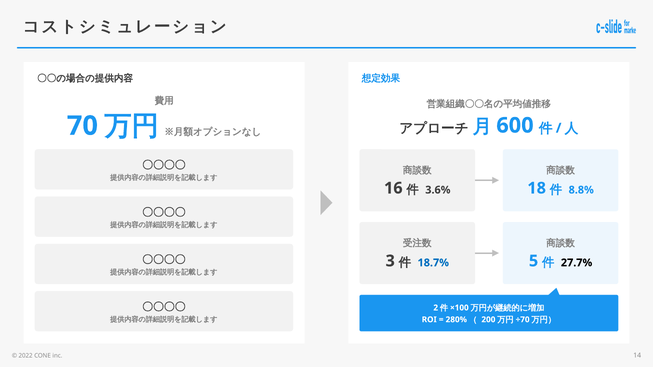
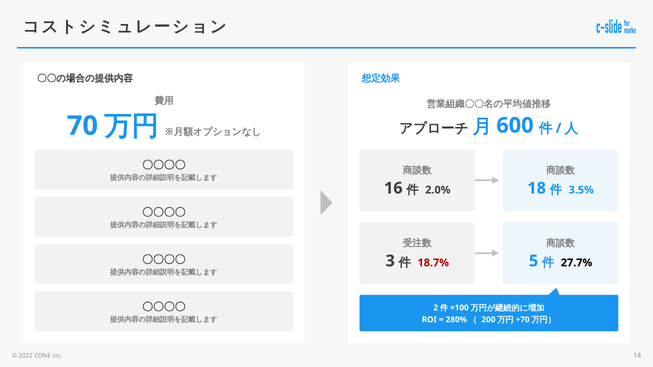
3.6%: 3.6% -> 2.0% (438, 190)
8.8%: 8.8% -> 3.5% (581, 190)
18.7% colour: blue -> red (433, 263)
